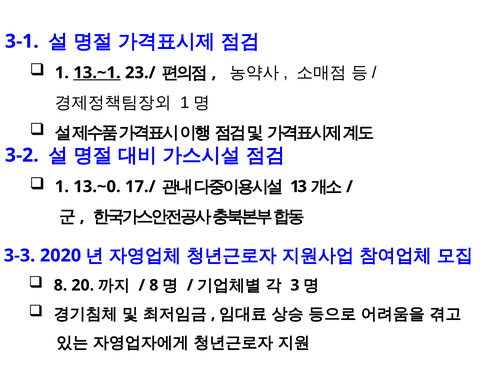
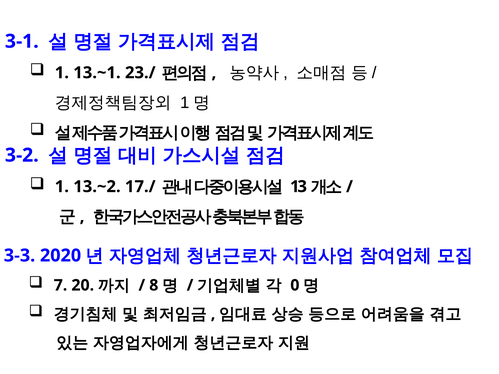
13.~1 underline: present -> none (97, 73)
13.~0: 13.~0 -> 13.~2 (97, 187)
8: 8 -> 7 (60, 285)
3: 3 -> 0 (295, 285)
